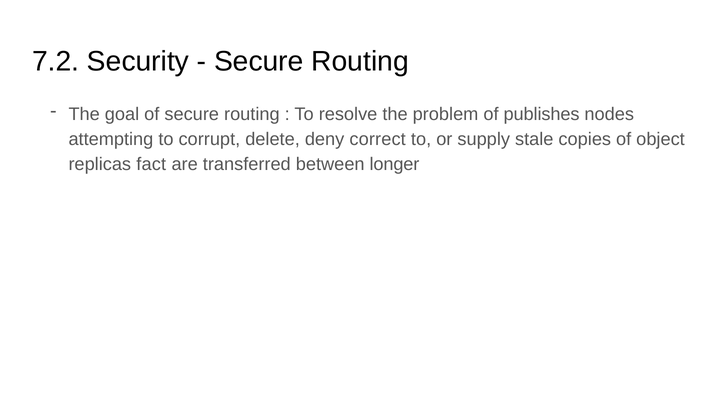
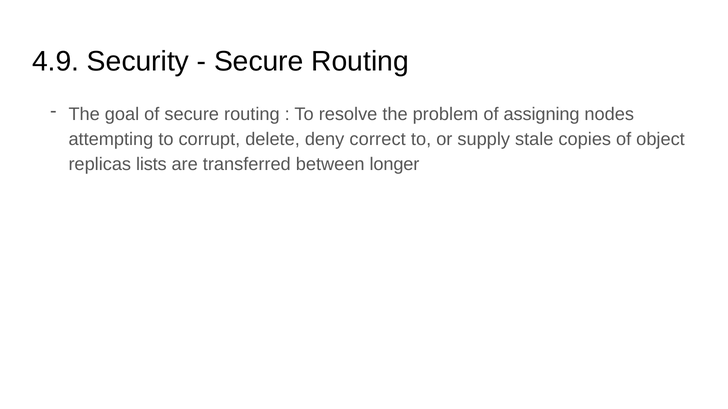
7.2: 7.2 -> 4.9 (56, 62)
publishes: publishes -> assigning (542, 114)
fact: fact -> lists (151, 165)
